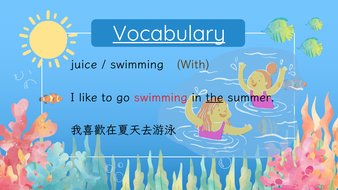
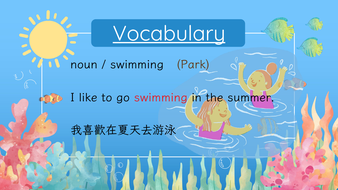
juice: juice -> noun (84, 65)
With: With -> Park (193, 65)
the underline: present -> none (214, 97)
